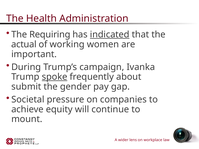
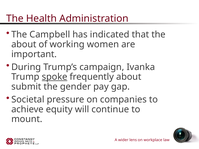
Requiring: Requiring -> Campbell (50, 35)
indicated underline: present -> none (110, 35)
actual: actual -> about (24, 44)
